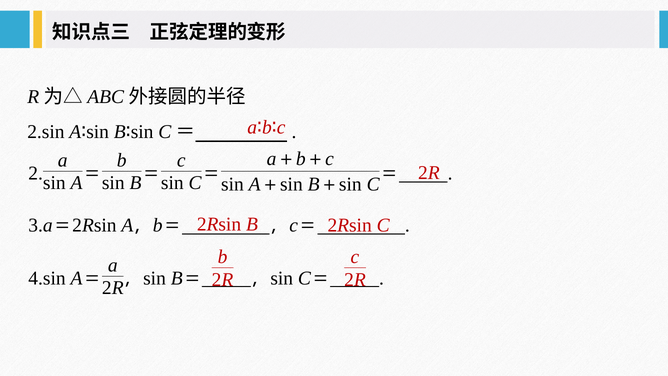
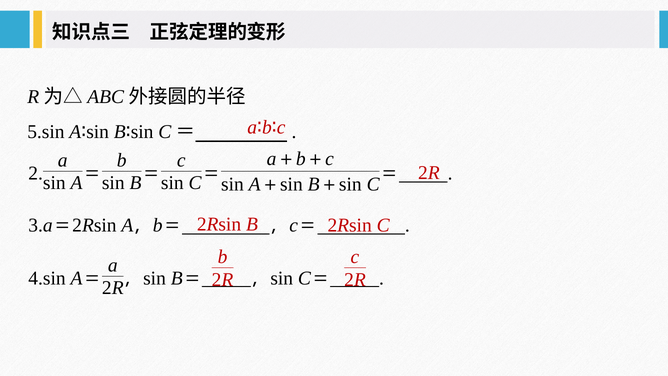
2.sin: 2.sin -> 5.sin (46, 132)
